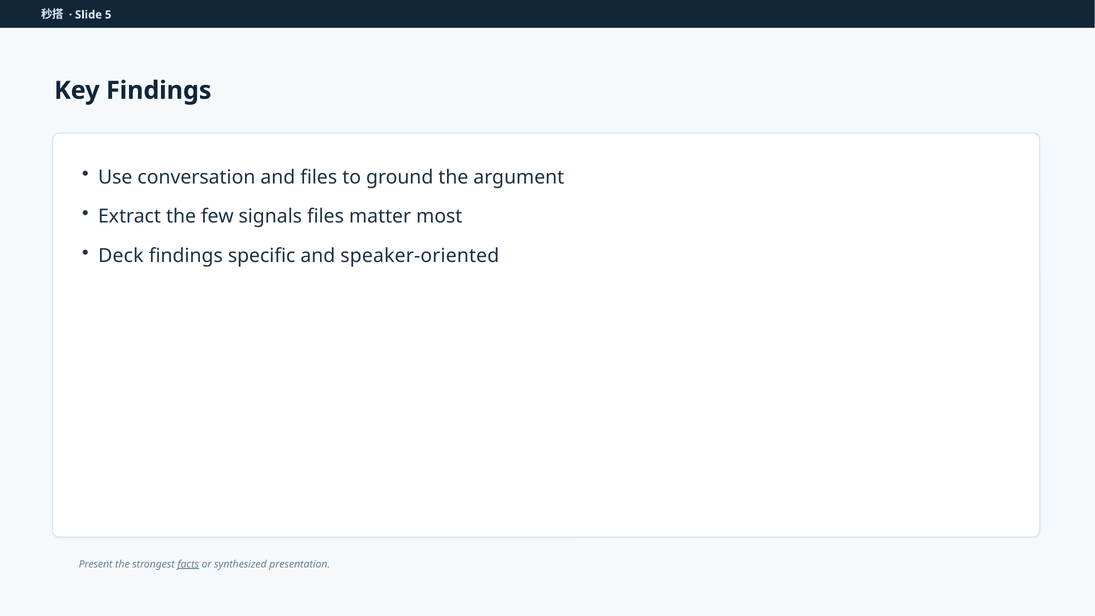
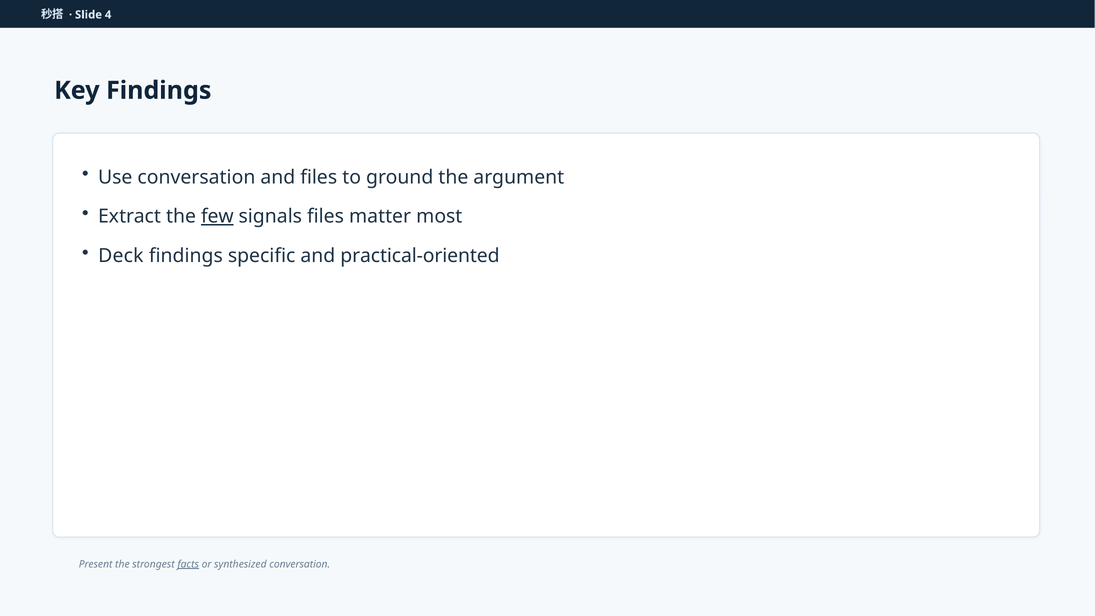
5: 5 -> 4 (108, 15)
few underline: none -> present (217, 216)
speaker-oriented: speaker-oriented -> practical-oriented (420, 256)
synthesized presentation: presentation -> conversation (300, 564)
